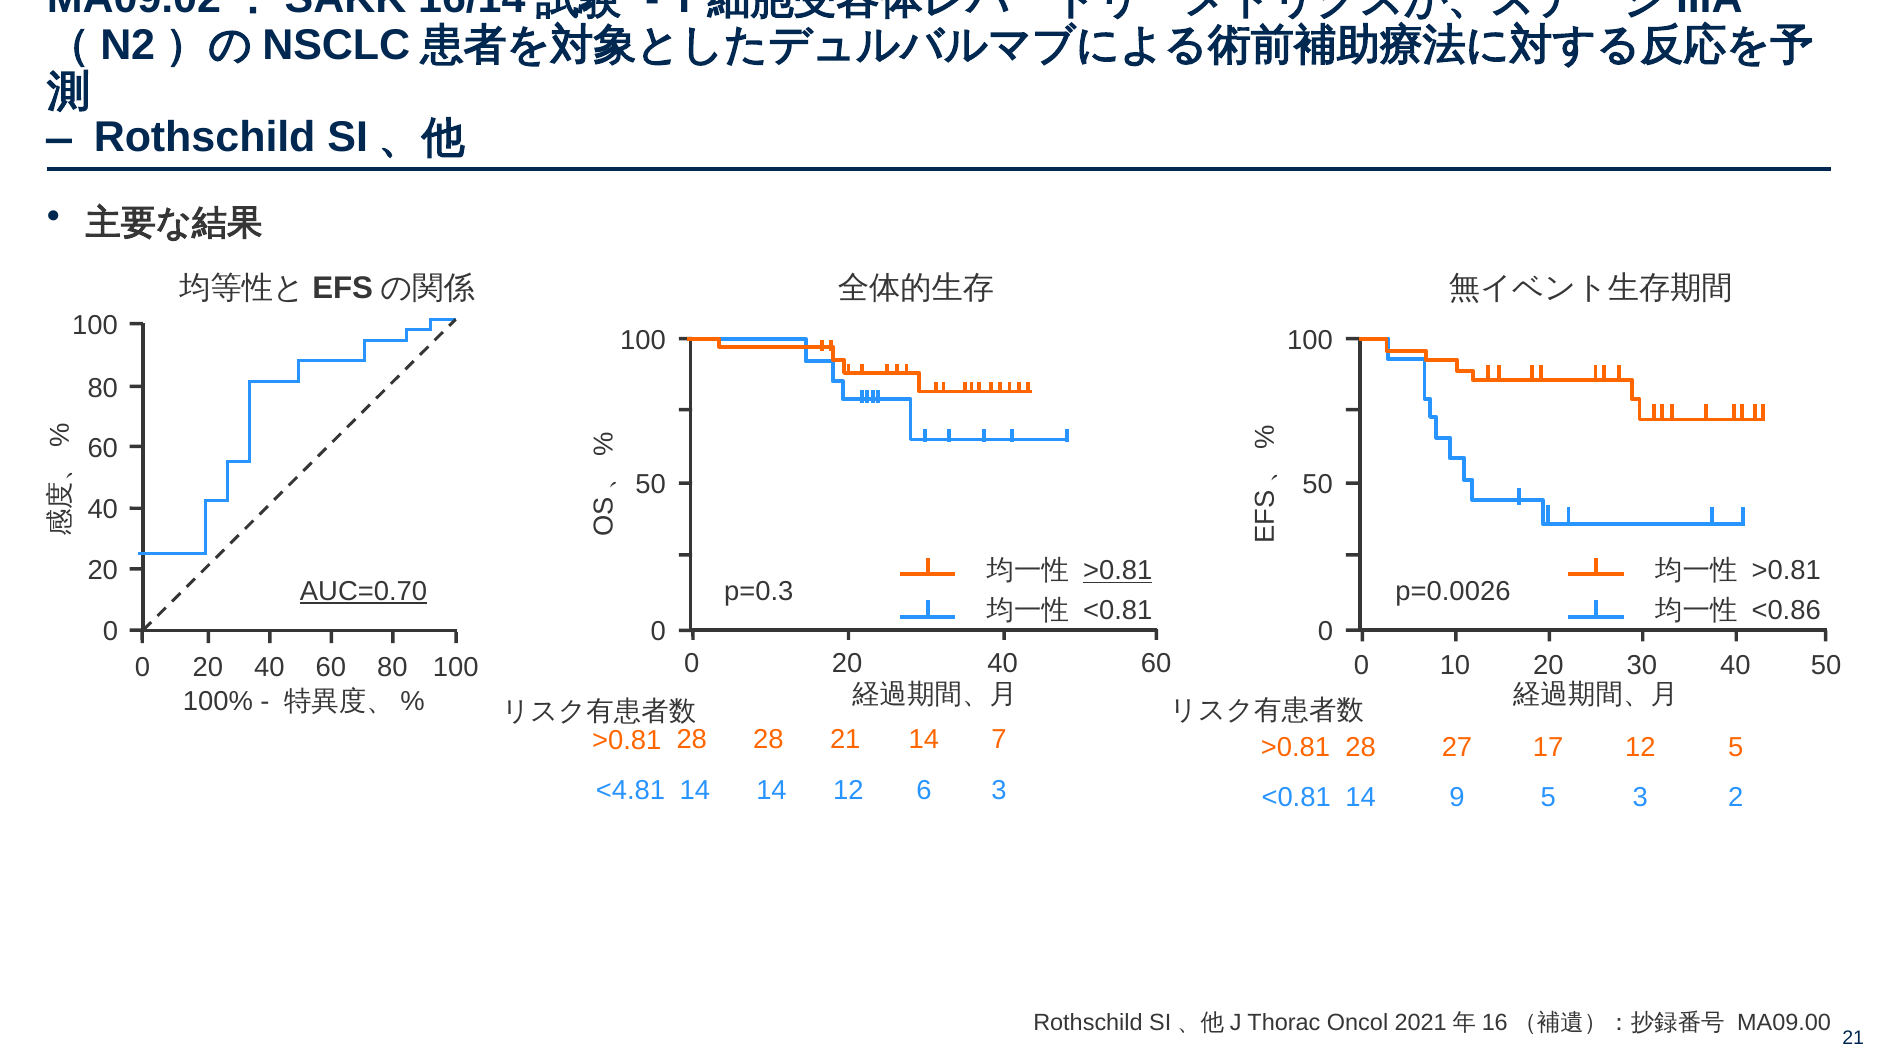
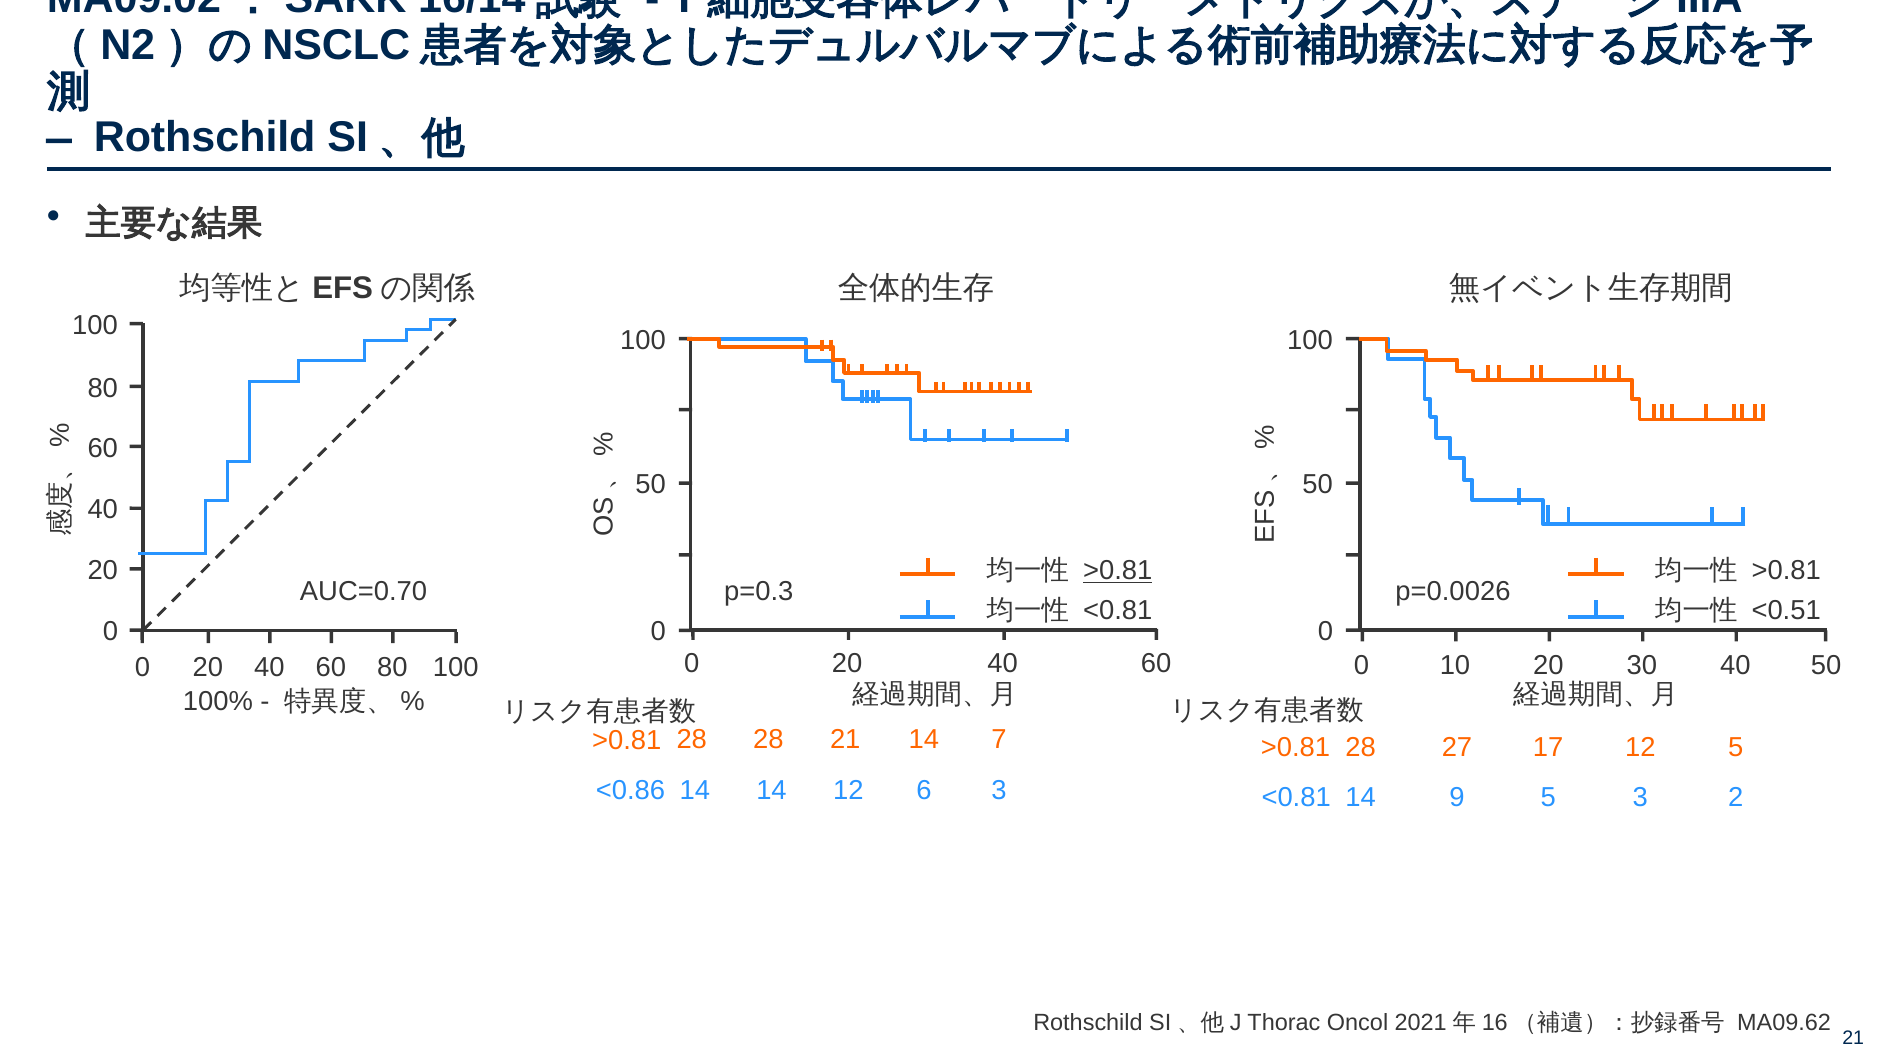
AUC=0.70 underline: present -> none (364, 592)
<0.86: <0.86 -> <0.51 (1786, 610)
<4.81: <4.81 -> <0.86 (630, 791)
MA09.00: MA09.00 -> MA09.62 (1784, 1023)
